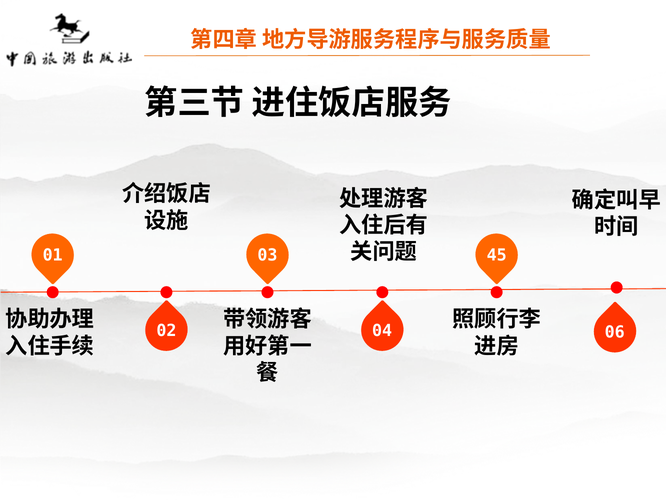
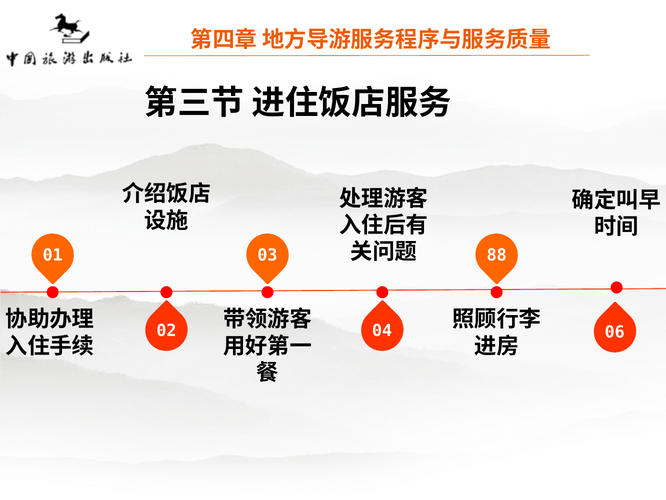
45: 45 -> 88 (497, 255)
